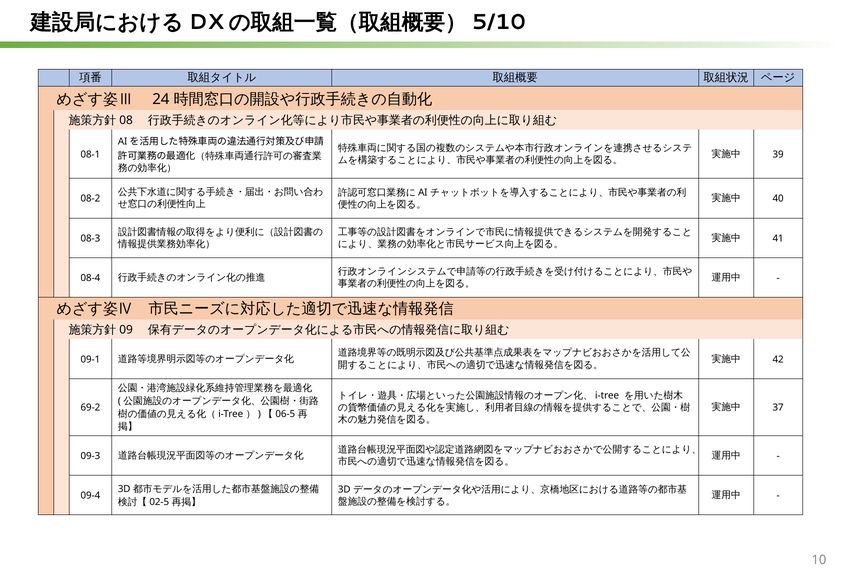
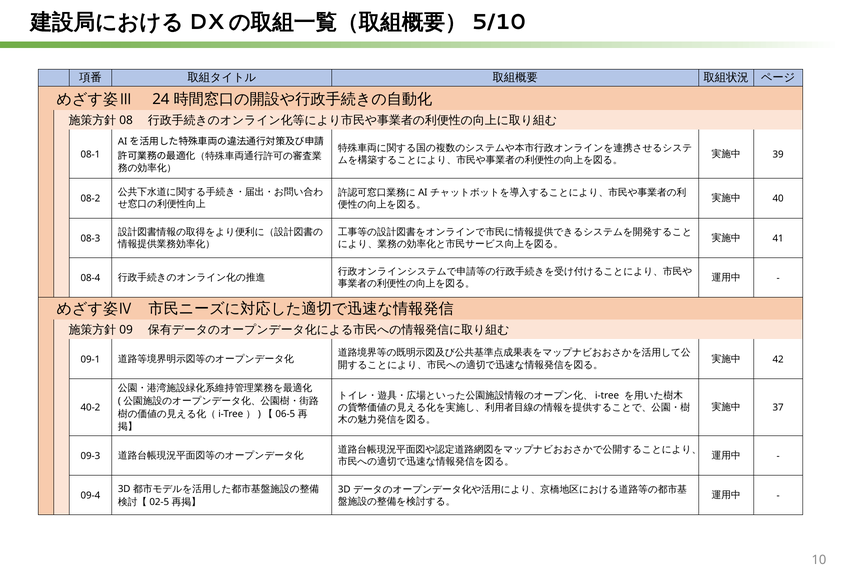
69-2: 69-2 -> 40-2 (90, 408)
